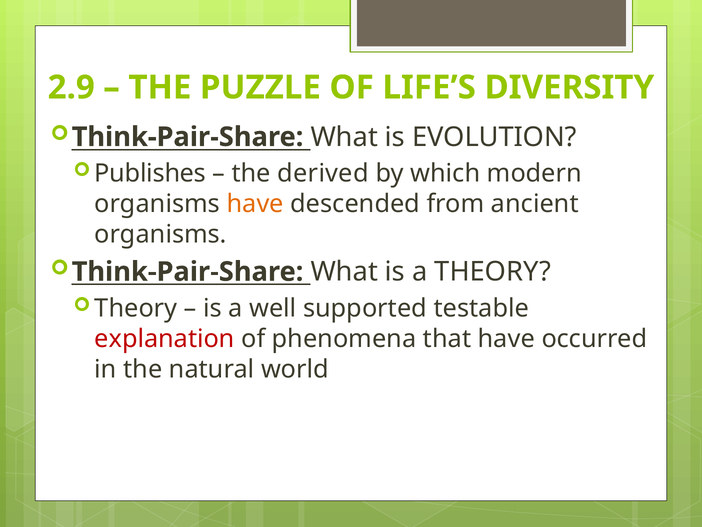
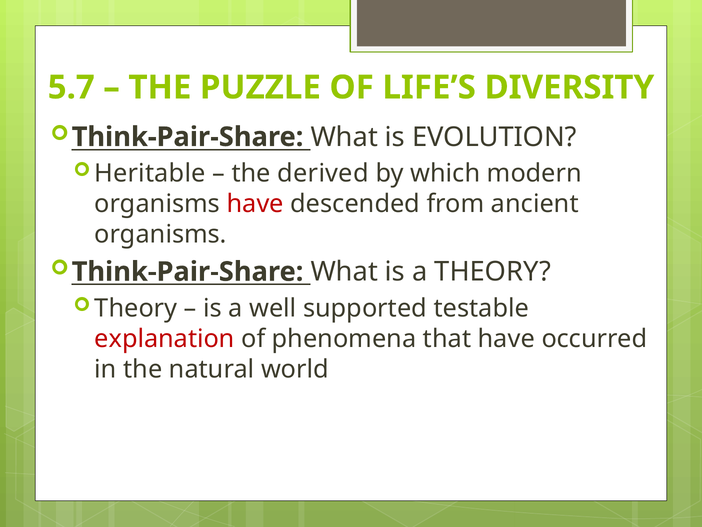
2.9: 2.9 -> 5.7 (71, 87)
Publishes: Publishes -> Heritable (150, 173)
have colour: orange -> red (255, 204)
